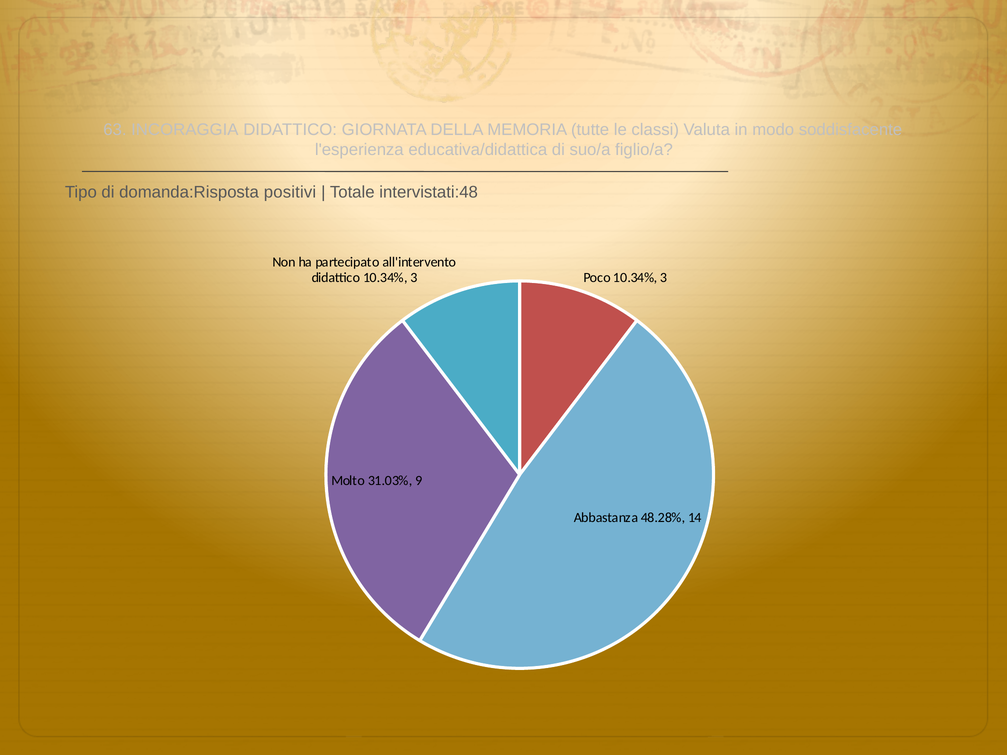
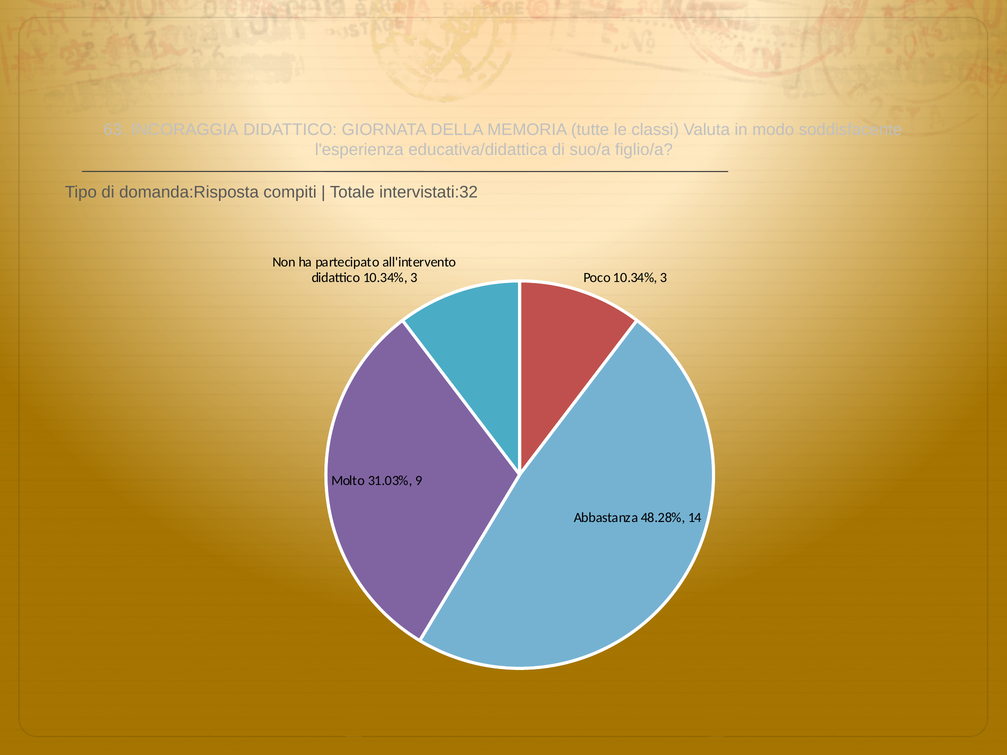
positivi: positivi -> compiti (290, 192)
intervistati:48: intervistati:48 -> intervistati:32 (429, 192)
